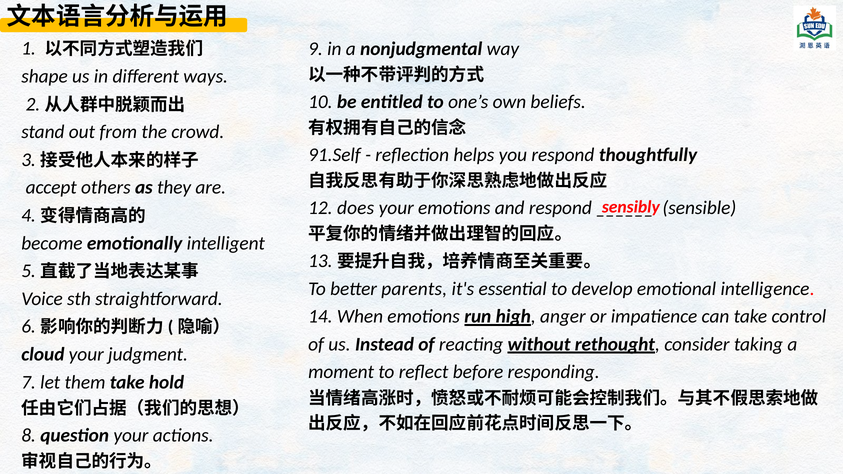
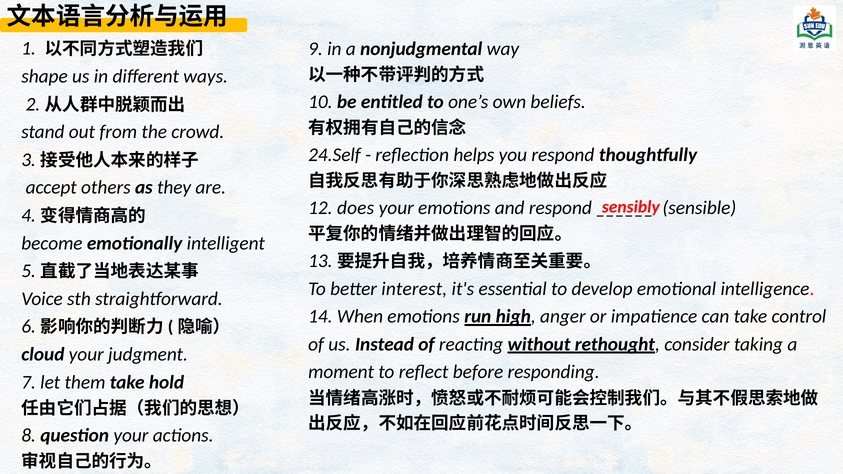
91.Self: 91.Self -> 24.Self (334, 155)
parents: parents -> interest (414, 289)
